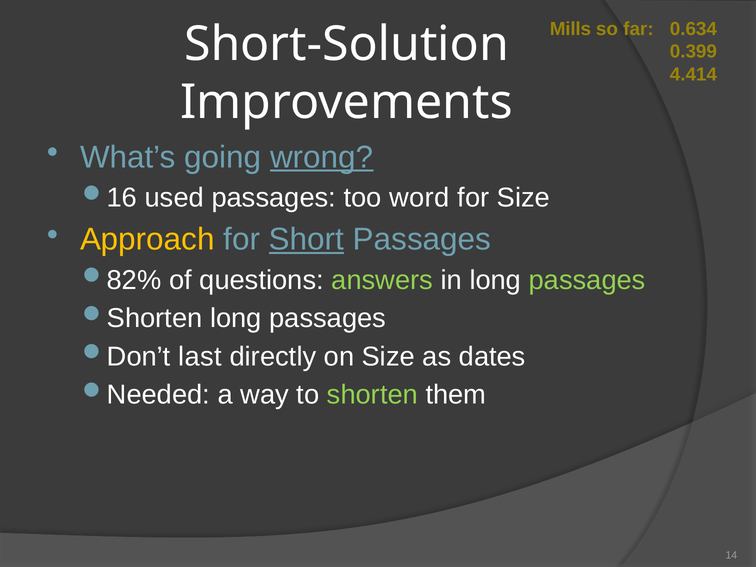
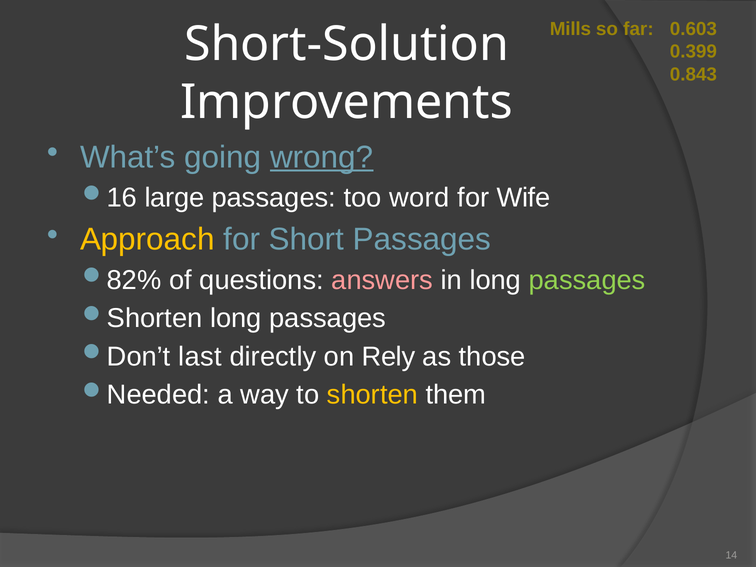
0.634: 0.634 -> 0.603 (693, 29)
4.414: 4.414 -> 0.843 (693, 74)
used: used -> large (174, 198)
for Size: Size -> Wife (524, 198)
Short underline: present -> none (306, 240)
answers colour: light green -> pink (382, 280)
on Size: Size -> Rely (388, 357)
dates: dates -> those (492, 357)
shorten colour: light green -> yellow (372, 395)
